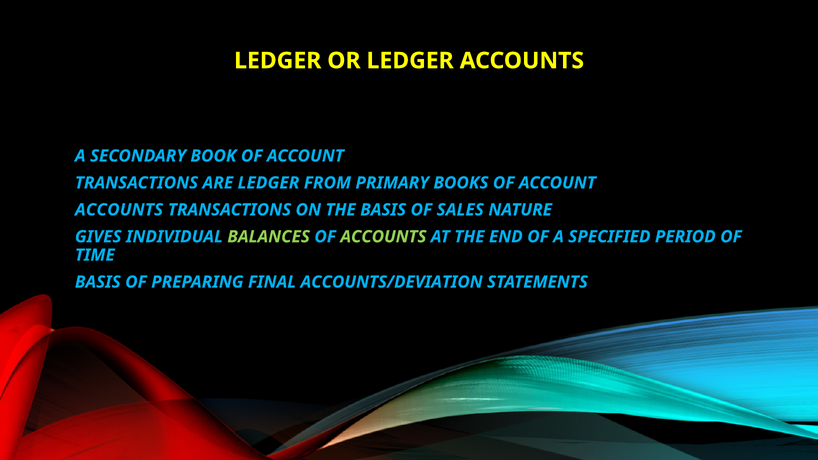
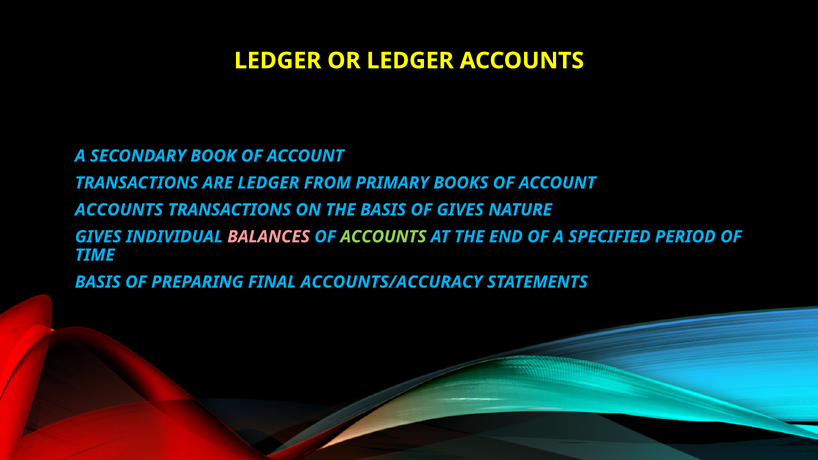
OF SALES: SALES -> GIVES (460, 210)
BALANCES colour: light green -> pink (269, 237)
ACCOUNTS/DEVIATION: ACCOUNTS/DEVIATION -> ACCOUNTS/ACCURACY (391, 282)
